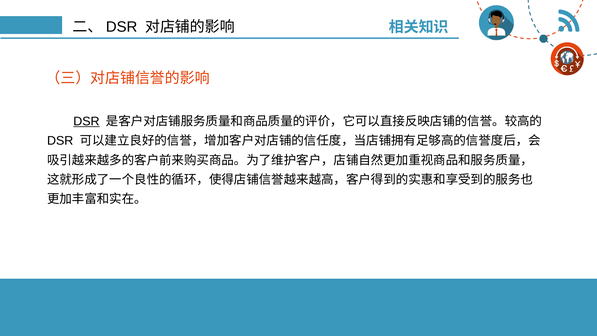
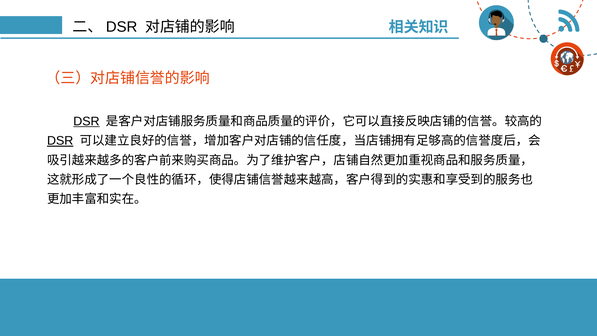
DSR underline: none -> present (60, 141)
